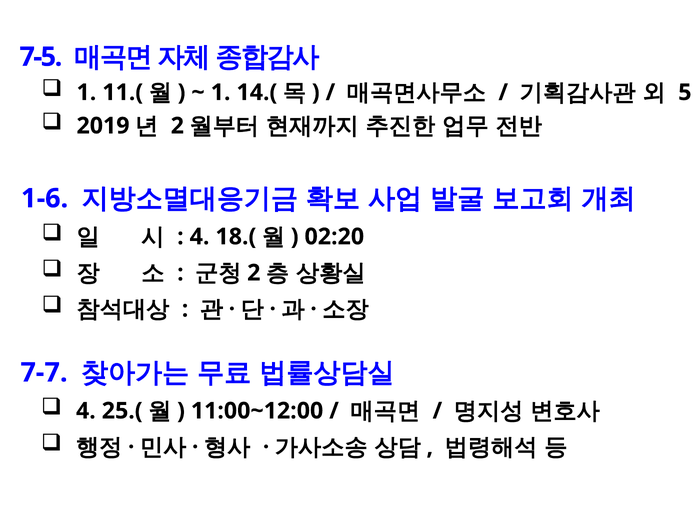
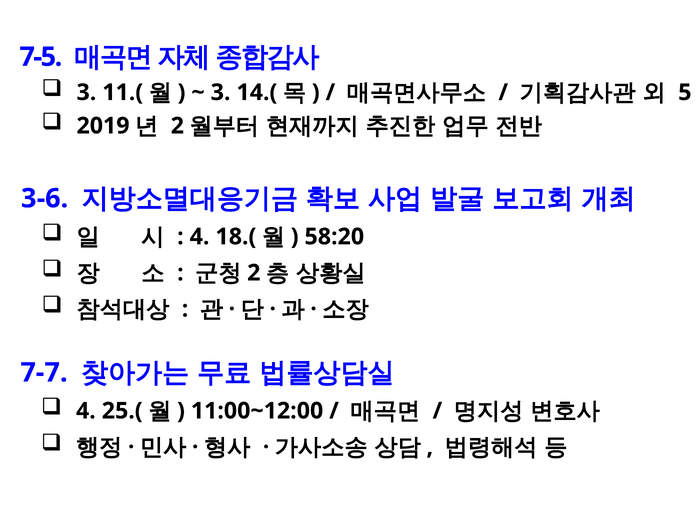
1: 1 -> 3 (86, 92)
1: 1 -> 3 (221, 92)
1-6: 1-6 -> 3-6 (45, 198)
02:20: 02:20 -> 58:20 (334, 237)
